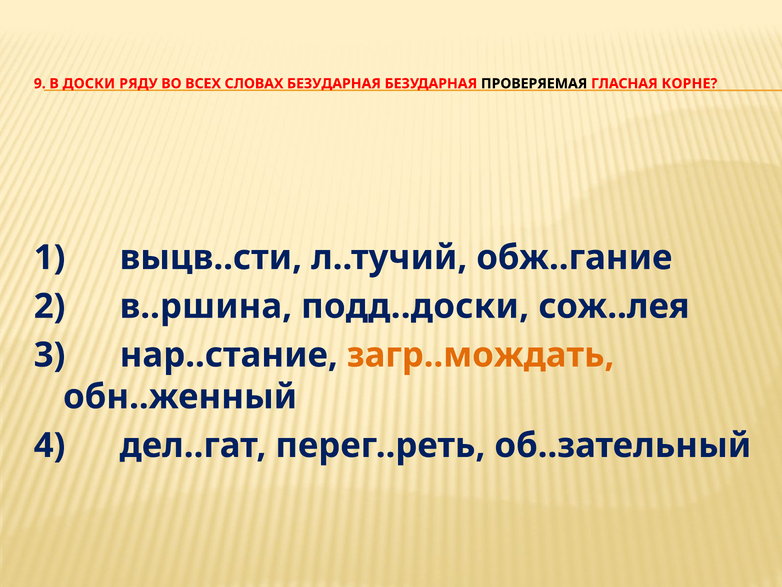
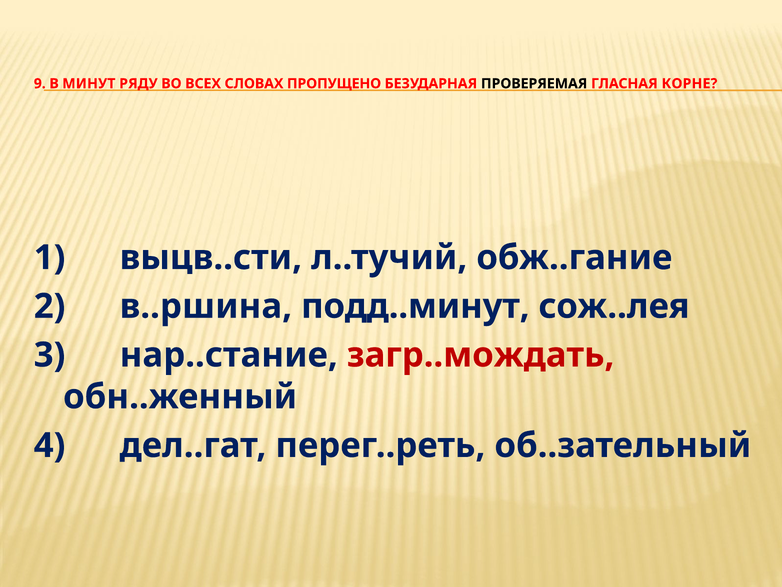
ДОСКИ: ДОСКИ -> МИНУТ (89, 84)
СЛОВАХ БЕЗУДАРНАЯ: БЕЗУДАРНАЯ -> ПРОПУЩЕНО (334, 84)
подд..доски: подд..доски -> подд..минут (415, 306)
загр..мождать colour: orange -> red (481, 355)
